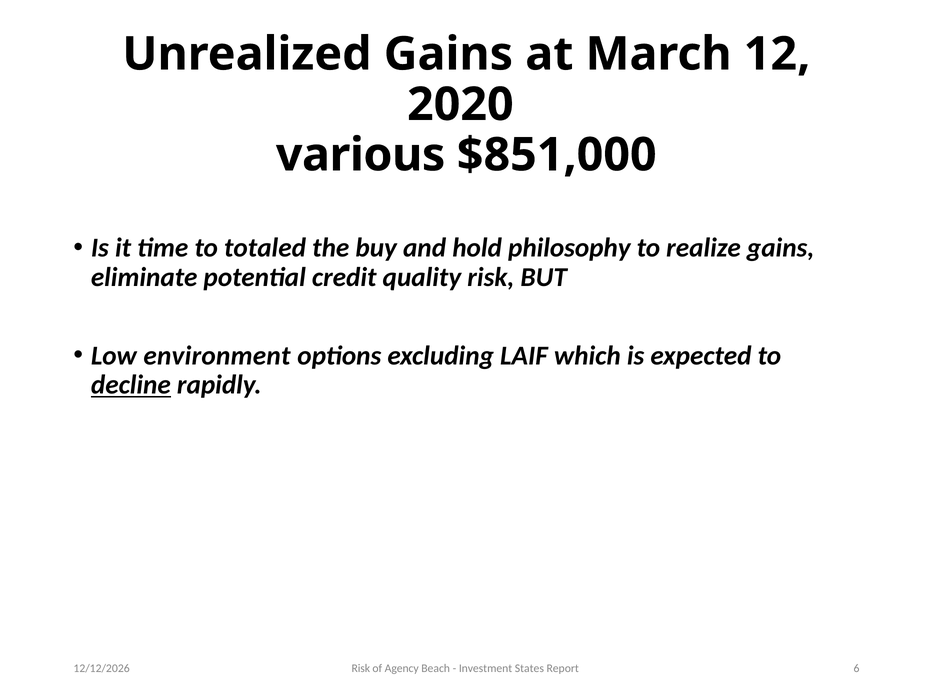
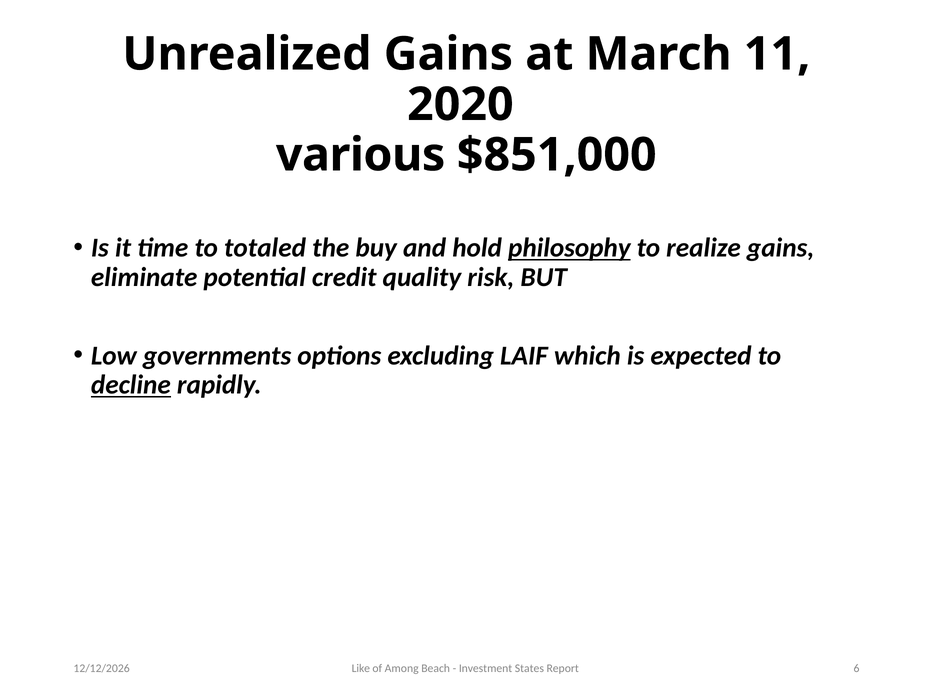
12: 12 -> 11 (777, 54)
philosophy underline: none -> present (569, 248)
environment: environment -> governments (217, 355)
Risk: Risk -> Like (361, 668)
Agency: Agency -> Among (402, 668)
